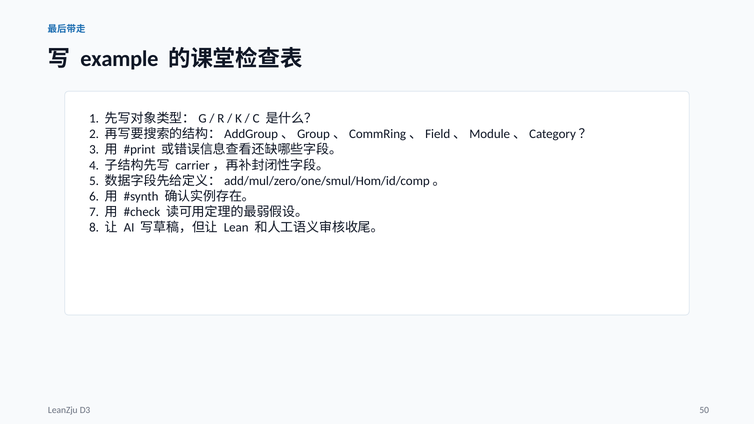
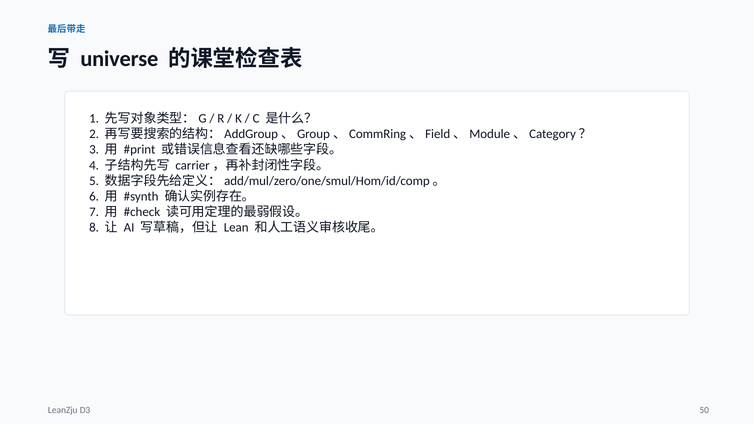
example: example -> universe (119, 59)
